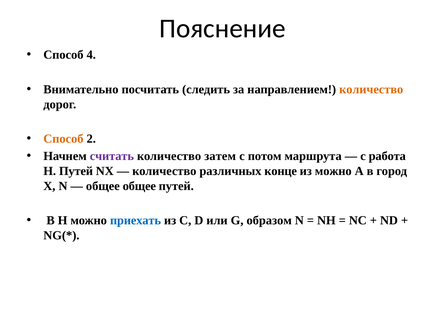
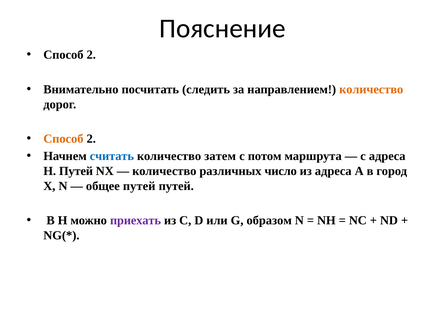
4: 4 -> 2 (91, 55)
считать colour: purple -> blue (112, 156)
с работа: работа -> адреса (387, 156)
конце: конце -> число (281, 171)
из можно: можно -> адреса (333, 171)
общее общее: общее -> путей (139, 186)
приехать colour: blue -> purple (136, 220)
